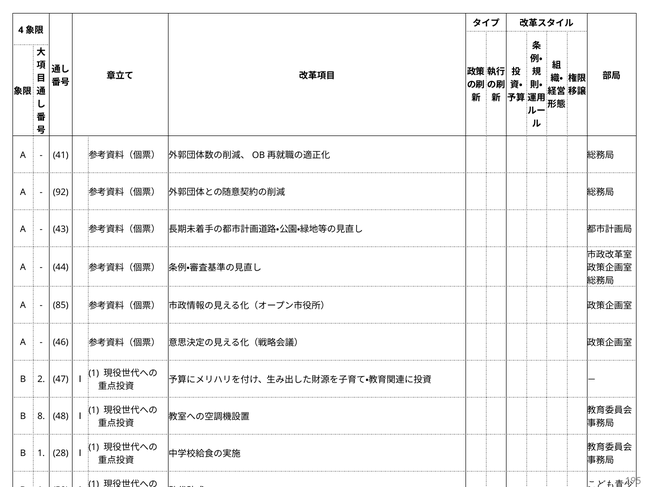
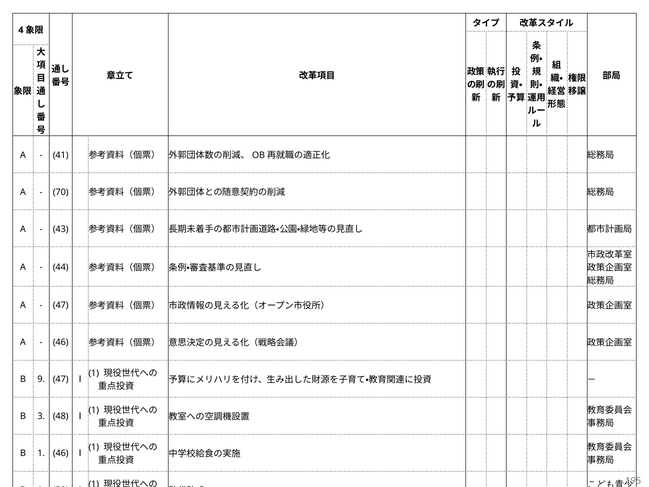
92: 92 -> 70 (61, 192)
85: 85 -> 47 (61, 305)
2: 2 -> 9 (41, 379)
8: 8 -> 3 (41, 416)
1 28: 28 -> 46 (61, 453)
